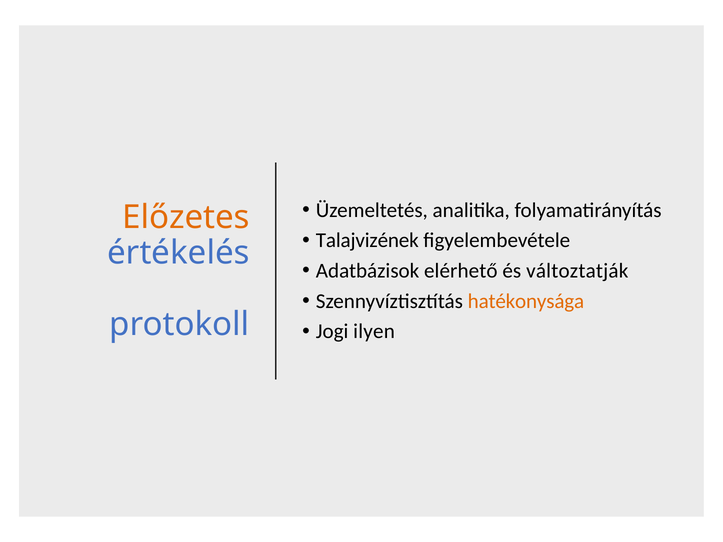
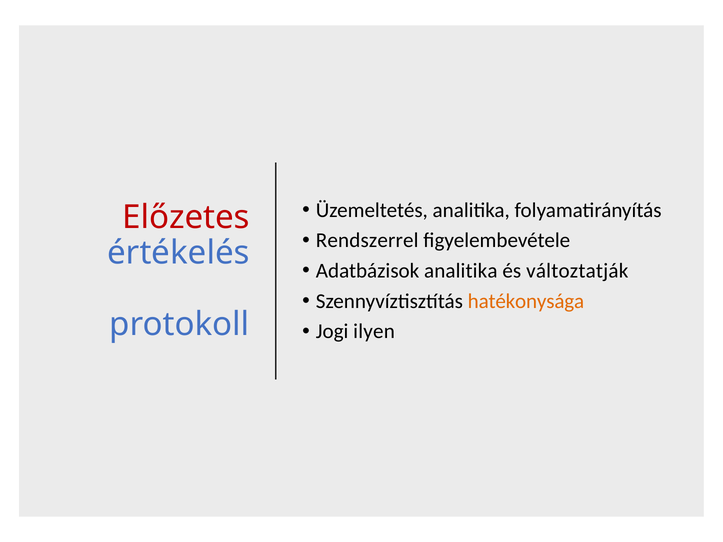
Előzetes colour: orange -> red (186, 217)
Talajvizének: Talajvizének -> Rendszerrel (367, 241)
Adatbázisok elérhető: elérhető -> analitika (461, 271)
